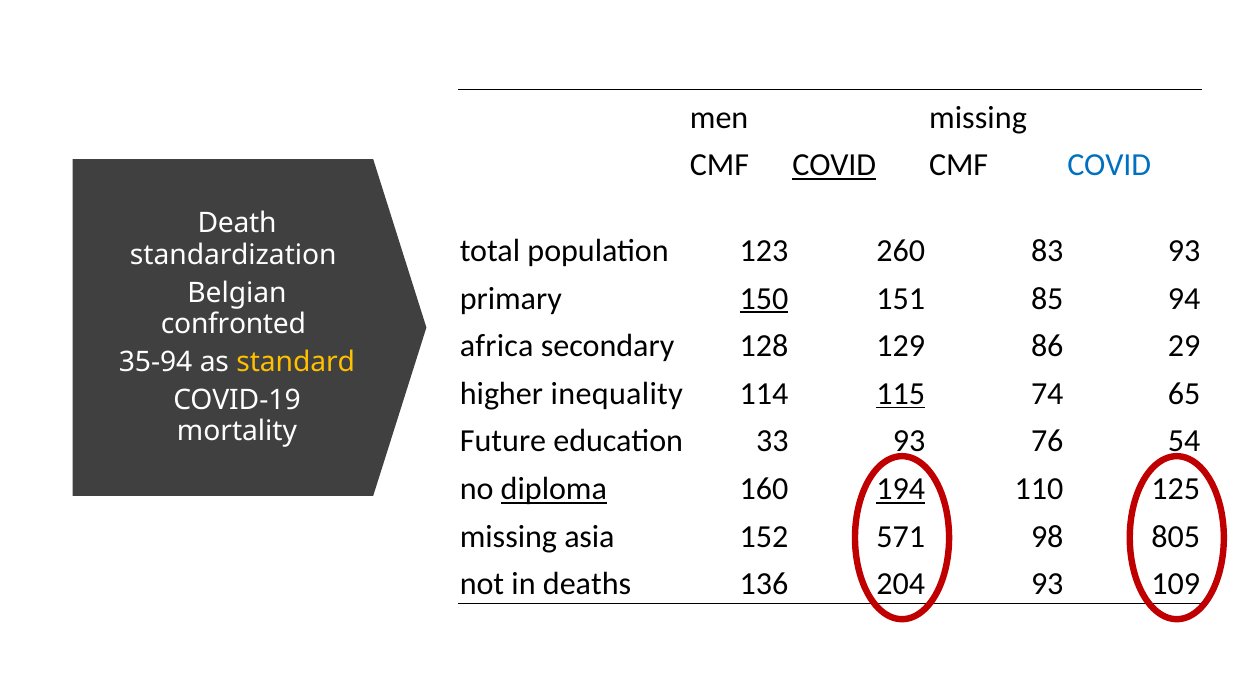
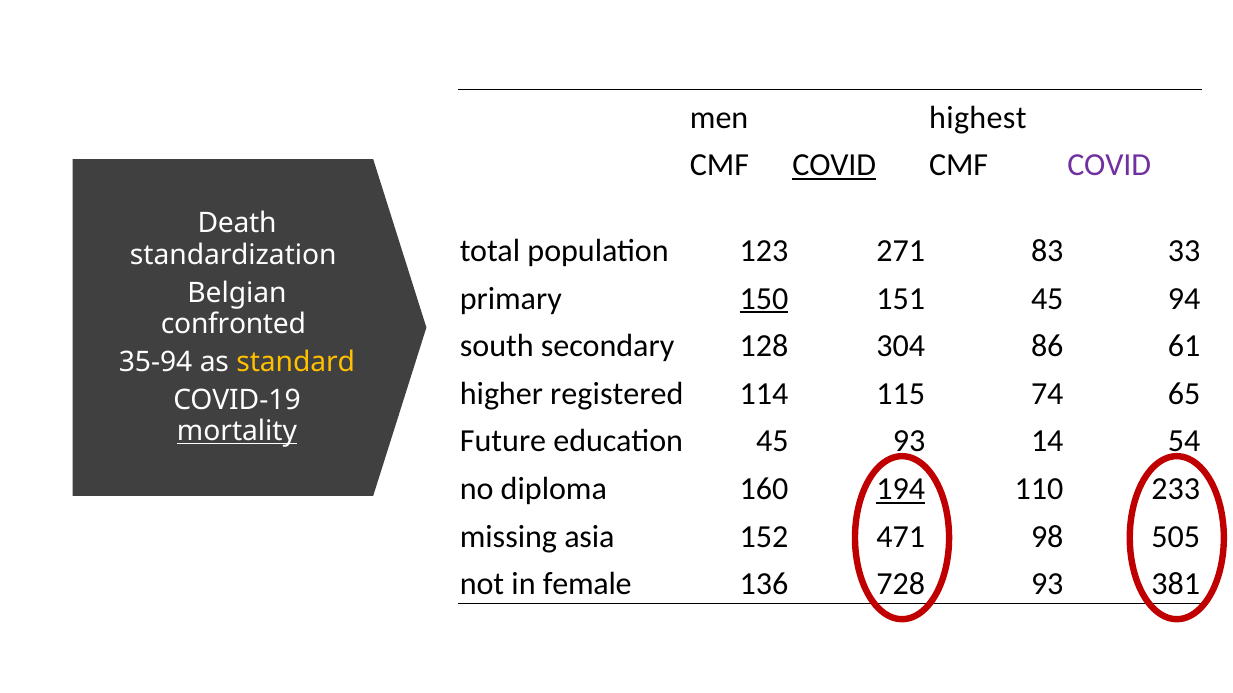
men missing: missing -> highest (978, 118)
COVID colour: blue -> purple (1109, 165)
260: 260 -> 271 (901, 251)
83 93: 93 -> 33 (1184, 251)
151 85: 85 -> 45 (1047, 299)
africa: africa -> south (497, 346)
129: 129 -> 304 (901, 346)
29: 29 -> 61 (1184, 346)
inequality: inequality -> registered (617, 394)
115 underline: present -> none (901, 394)
mortality underline: none -> present (237, 432)
education 33: 33 -> 45 (772, 442)
76: 76 -> 14 (1047, 442)
diploma underline: present -> none (554, 489)
125: 125 -> 233 (1176, 489)
571: 571 -> 471 (901, 537)
805: 805 -> 505 (1176, 537)
deaths: deaths -> female (587, 585)
204: 204 -> 728 (901, 585)
109: 109 -> 381 (1176, 585)
